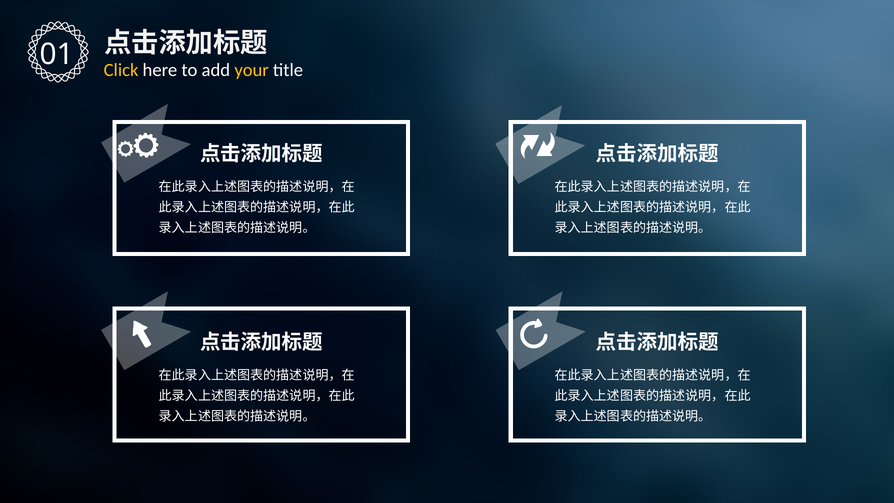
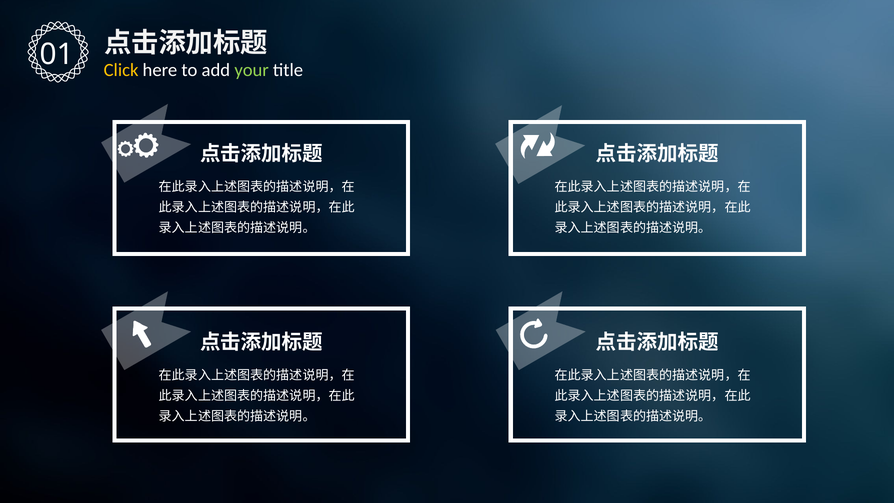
your colour: yellow -> light green (252, 70)
